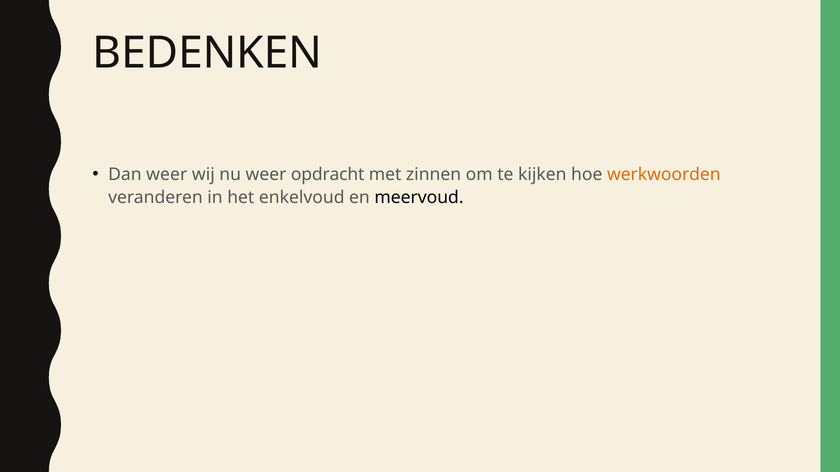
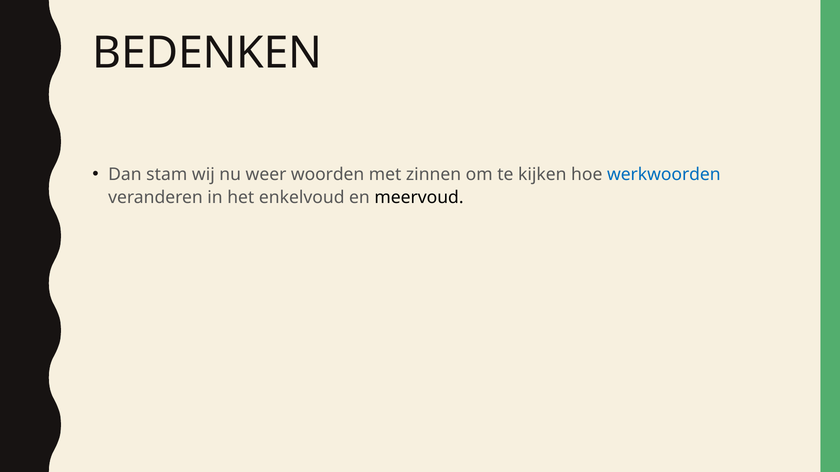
Dan weer: weer -> stam (167, 174)
opdracht: opdracht -> woorden (328, 174)
werkwoorden colour: orange -> blue (664, 174)
